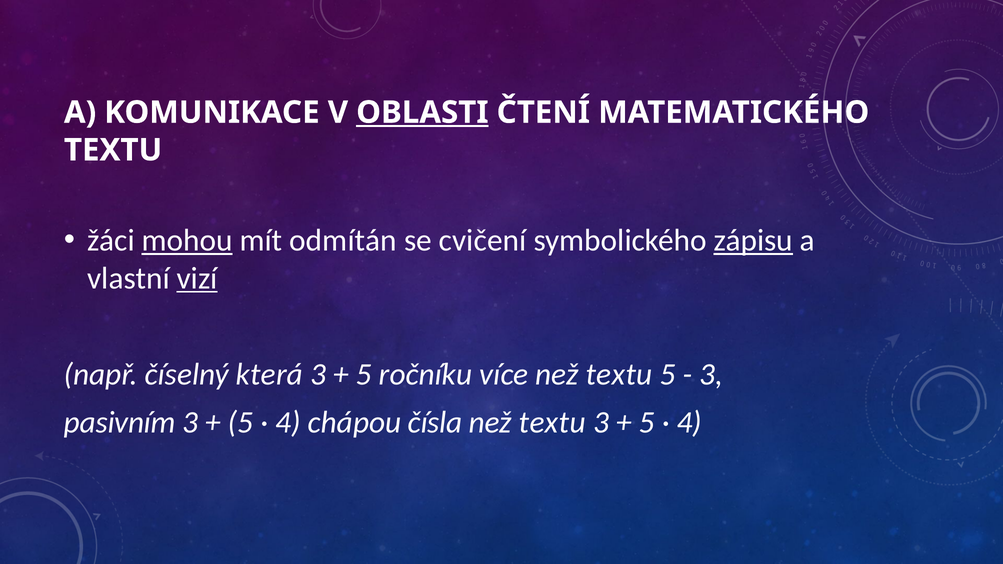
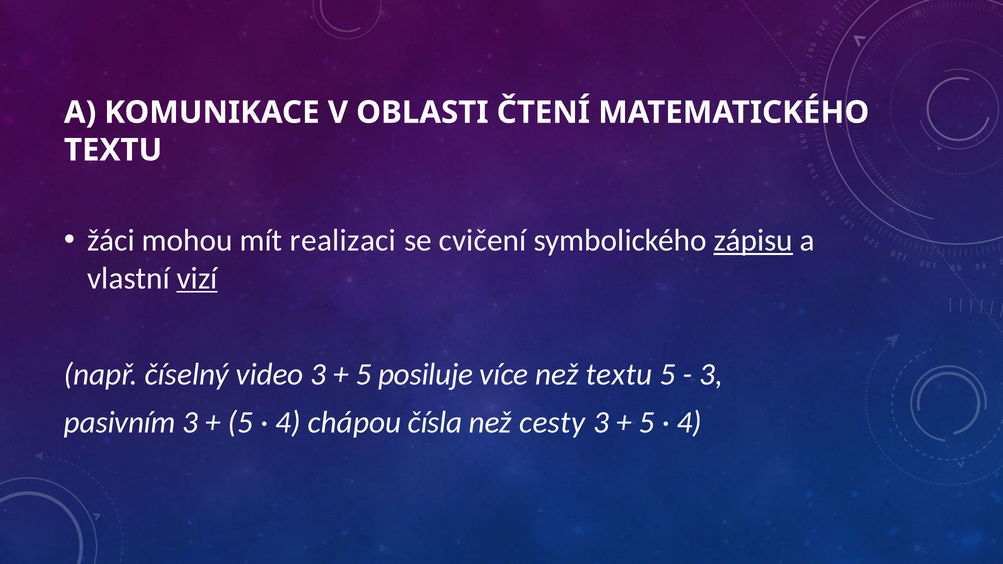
OBLASTI underline: present -> none (422, 112)
mohou underline: present -> none (187, 241)
odmítán: odmítán -> realizaci (343, 241)
která: která -> video (270, 374)
ročníku: ročníku -> posiluje (426, 374)
textu: textu -> cesty (552, 423)
